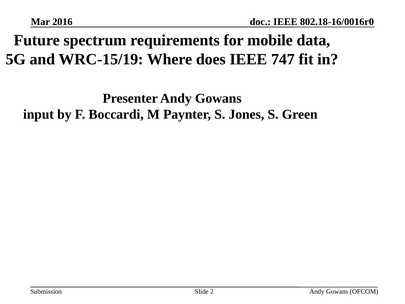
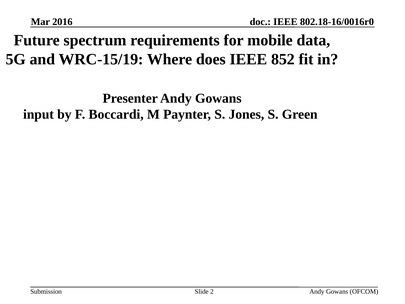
747: 747 -> 852 (283, 59)
